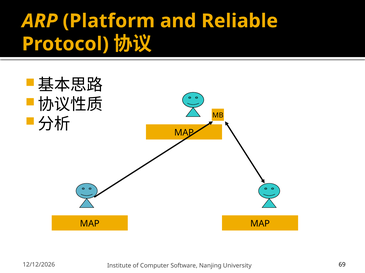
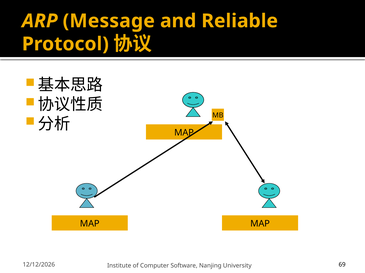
Platform: Platform -> Message (109, 21)
